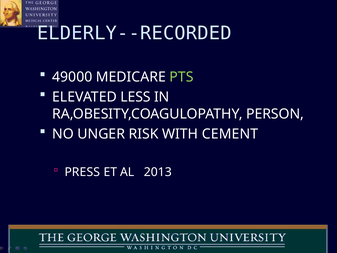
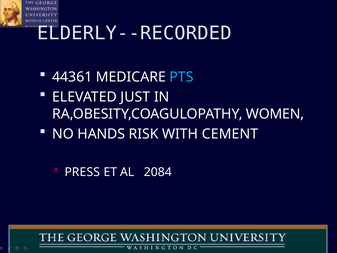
49000: 49000 -> 44361 (72, 77)
PTS colour: light green -> light blue (181, 77)
LESS: LESS -> JUST (135, 97)
PERSON: PERSON -> WOMEN (275, 114)
UNGER: UNGER -> HANDS (101, 134)
2013: 2013 -> 2084 (158, 172)
